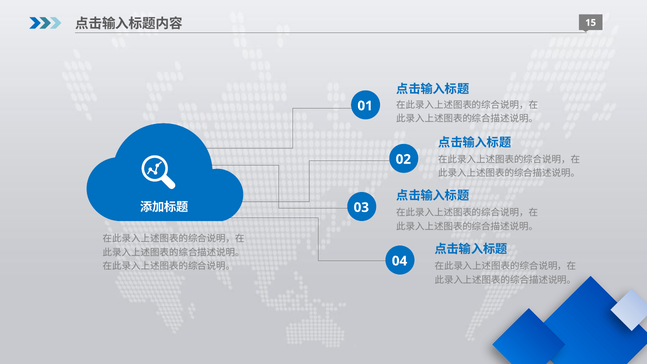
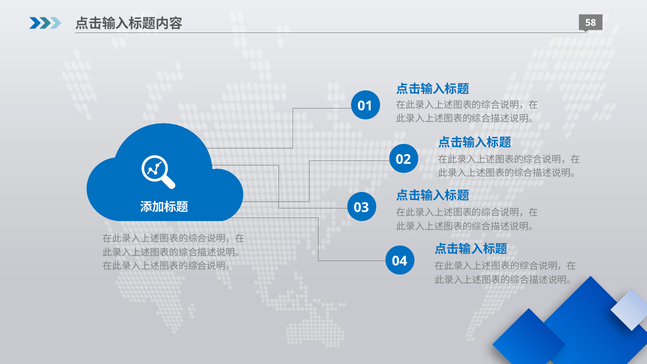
15: 15 -> 58 (591, 23)
